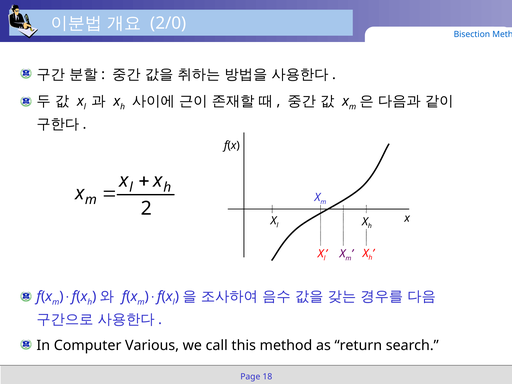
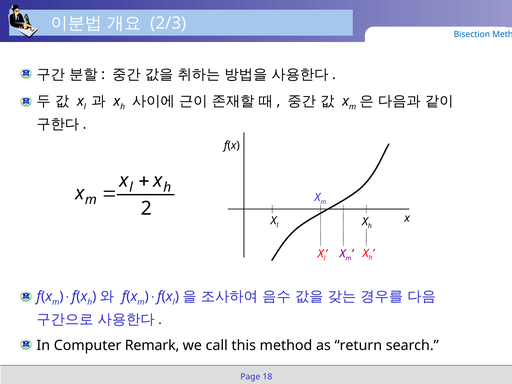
2/0: 2/0 -> 2/3 (168, 23)
Various: Various -> Remark (152, 345)
